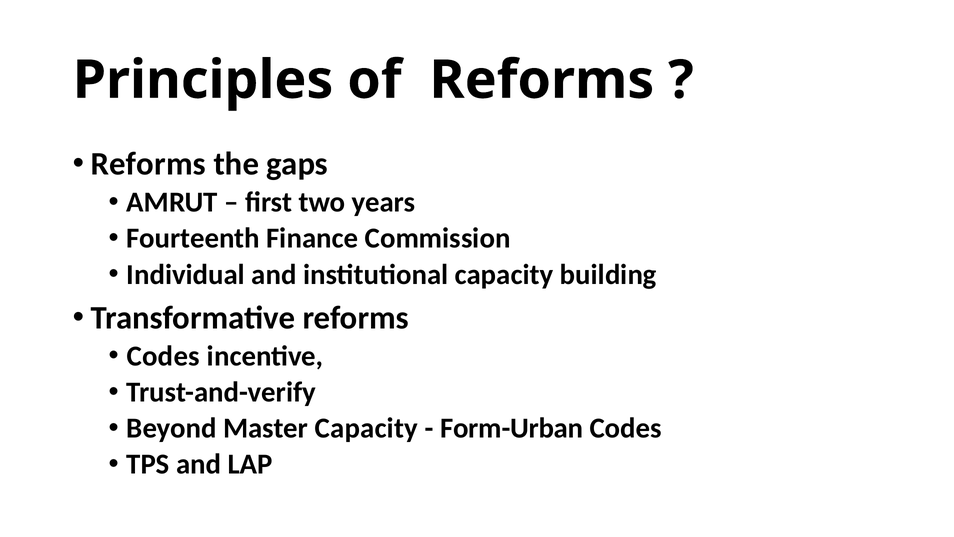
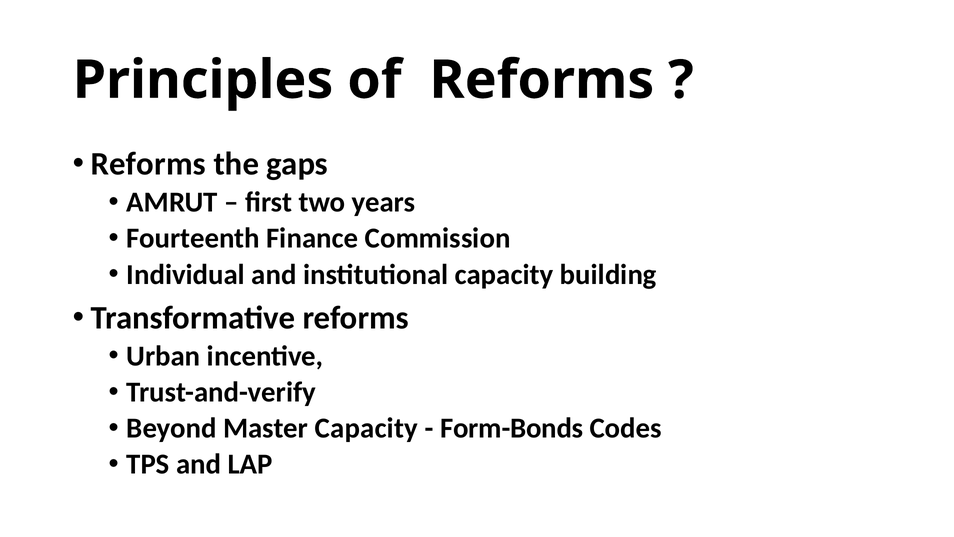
Codes: Codes -> Urban (163, 356)
Form-Urban: Form-Urban -> Form-Bonds (512, 428)
